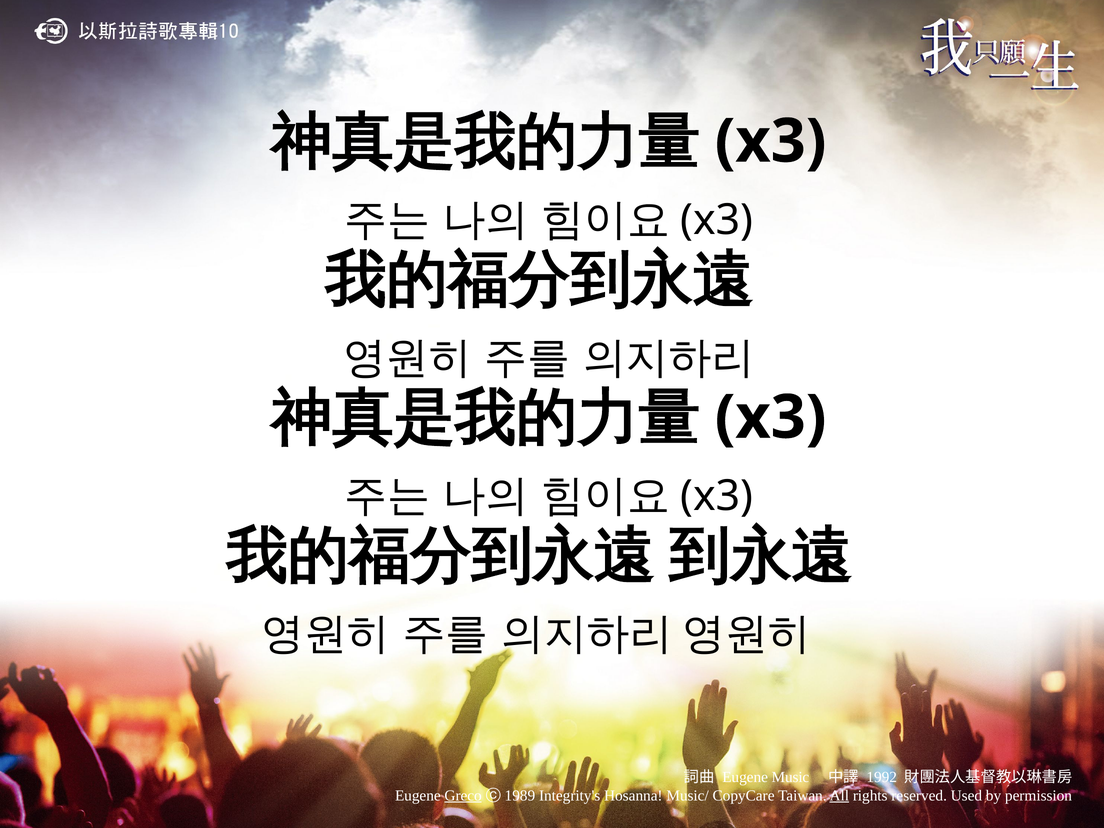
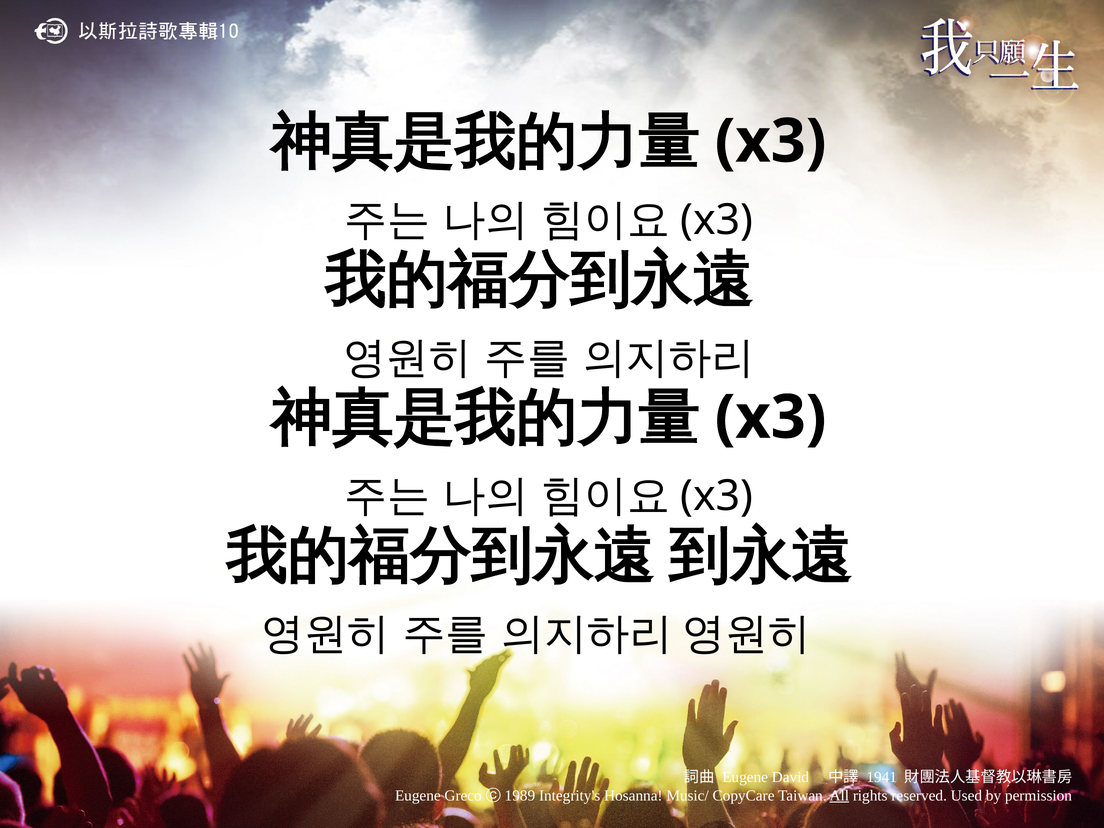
Music: Music -> David (790, 777)
1992: 1992 -> 1941 (882, 777)
Greco underline: present -> none (463, 796)
